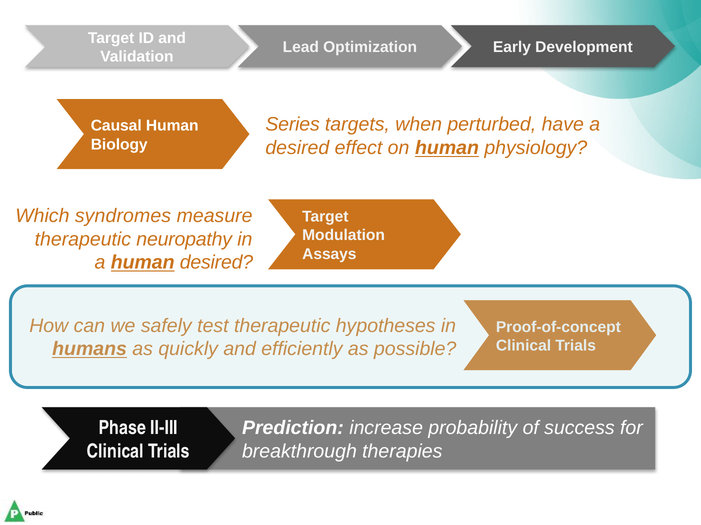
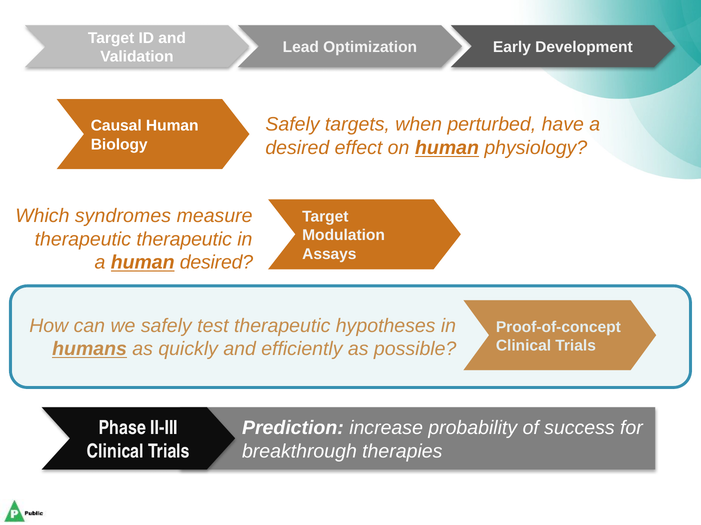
Series: Series -> Safely (293, 125)
therapeutic neuropathy: neuropathy -> therapeutic (184, 239)
